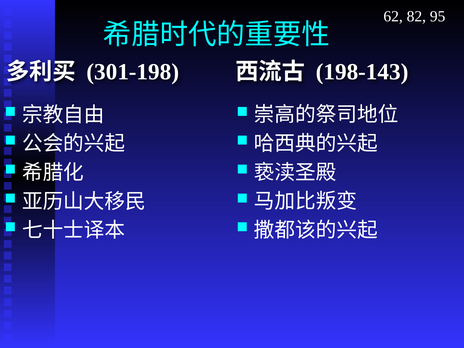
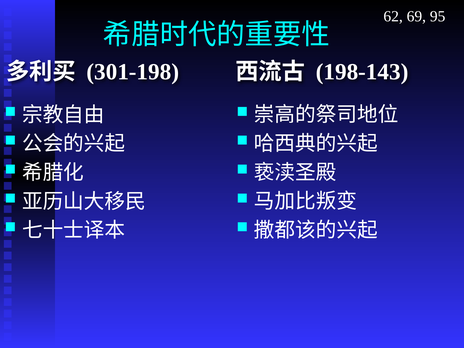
82: 82 -> 69 (416, 17)
